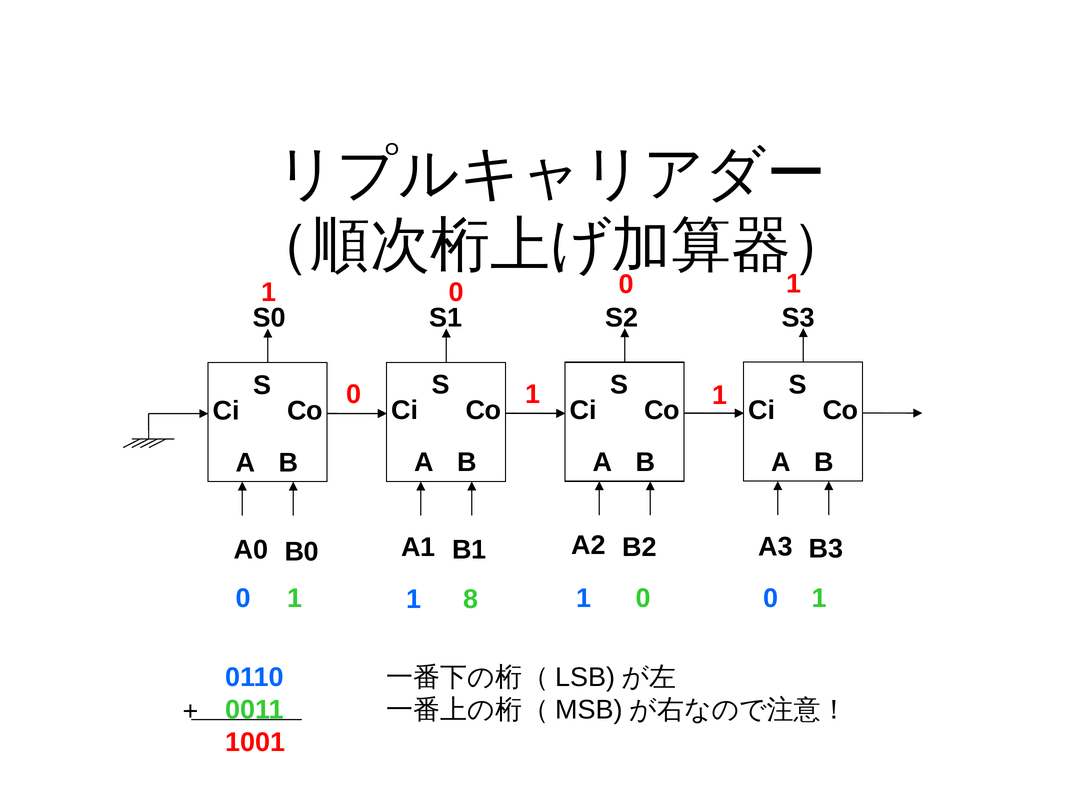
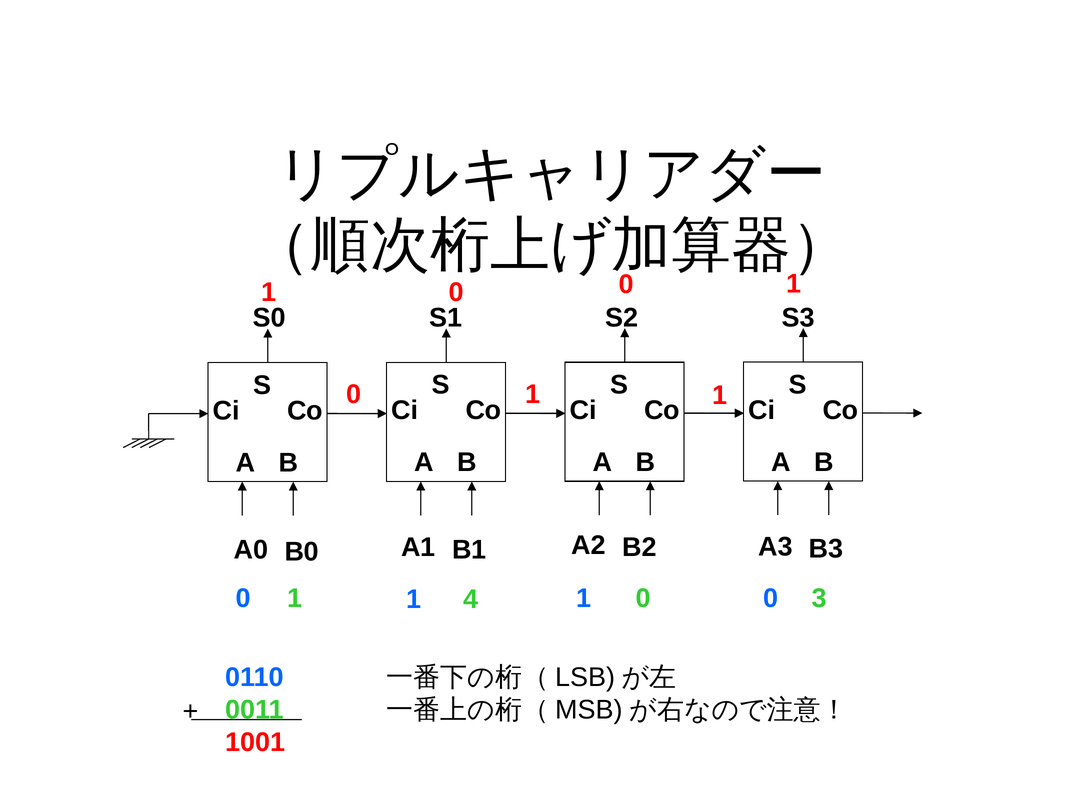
8: 8 -> 4 (471, 599)
1: 1 -> 3 (820, 598)
